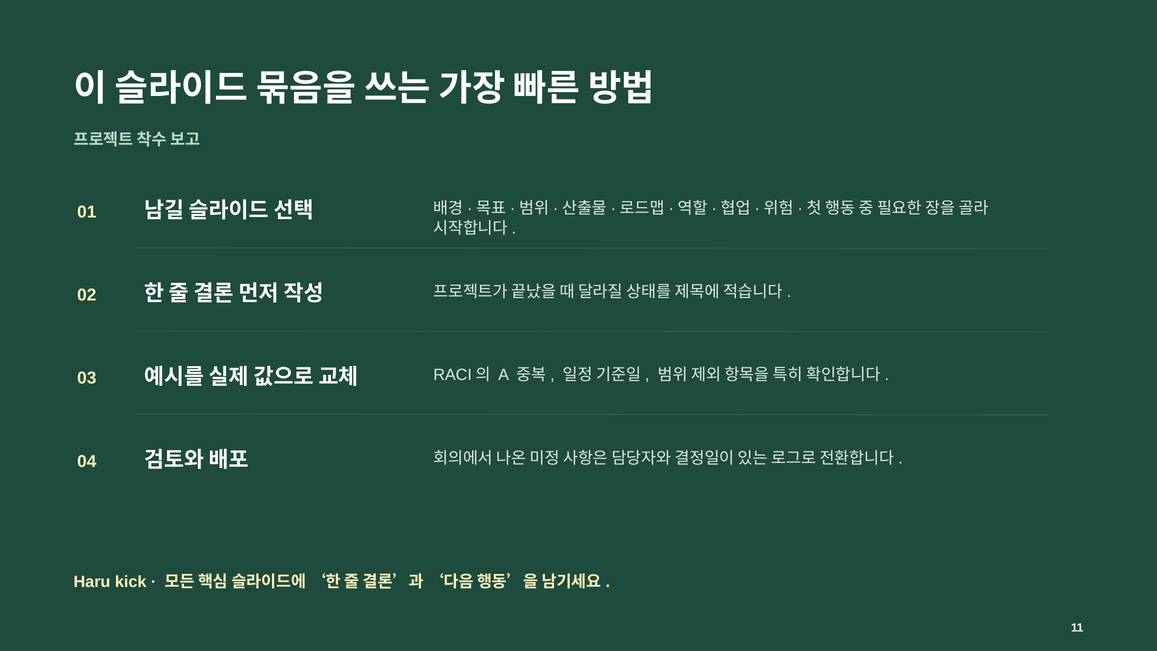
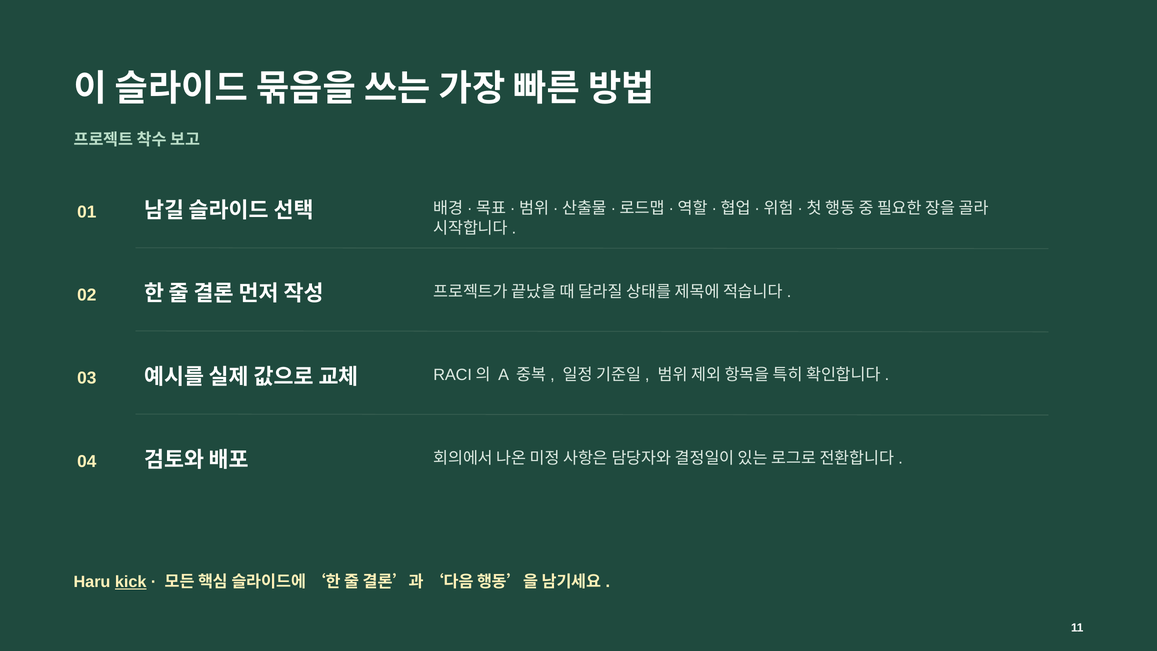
kick underline: none -> present (131, 582)
